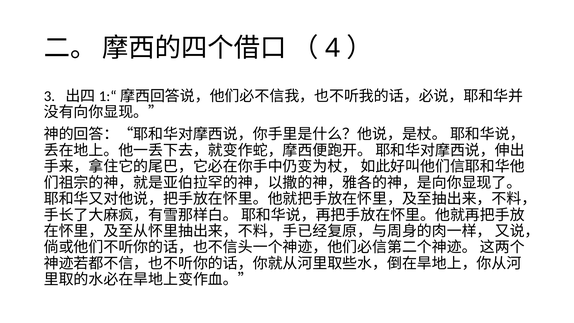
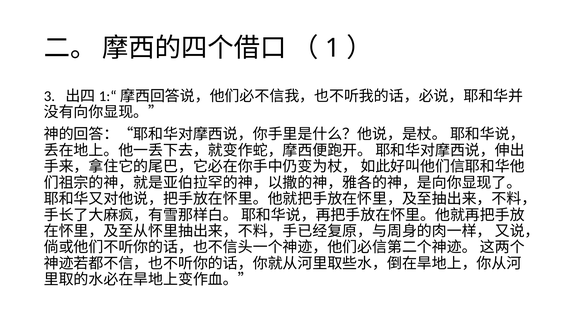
4: 4 -> 1 (333, 48)
